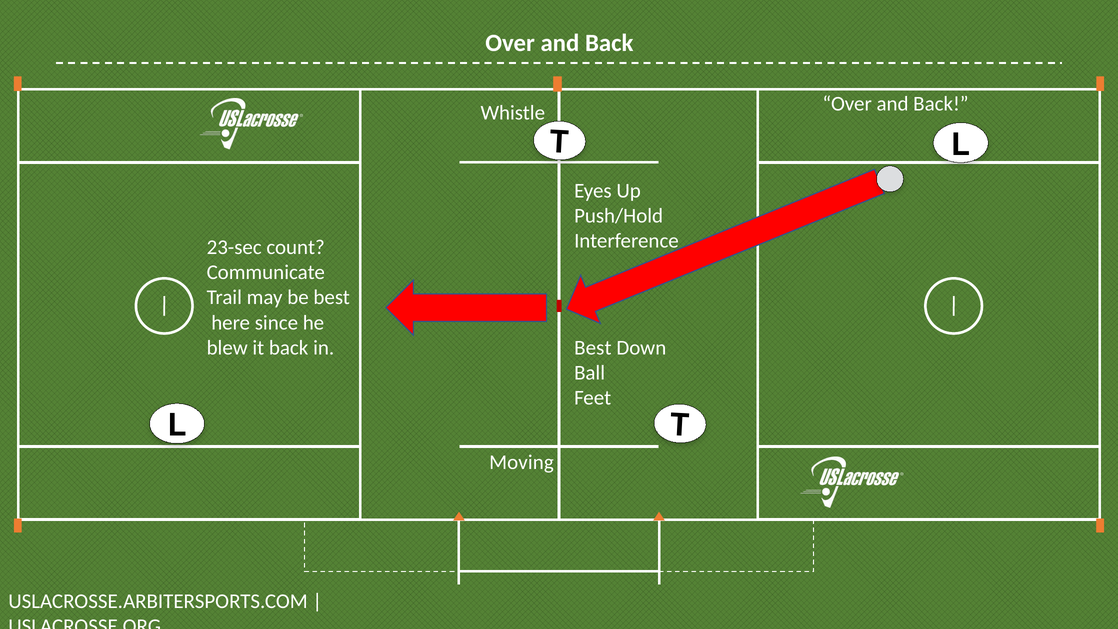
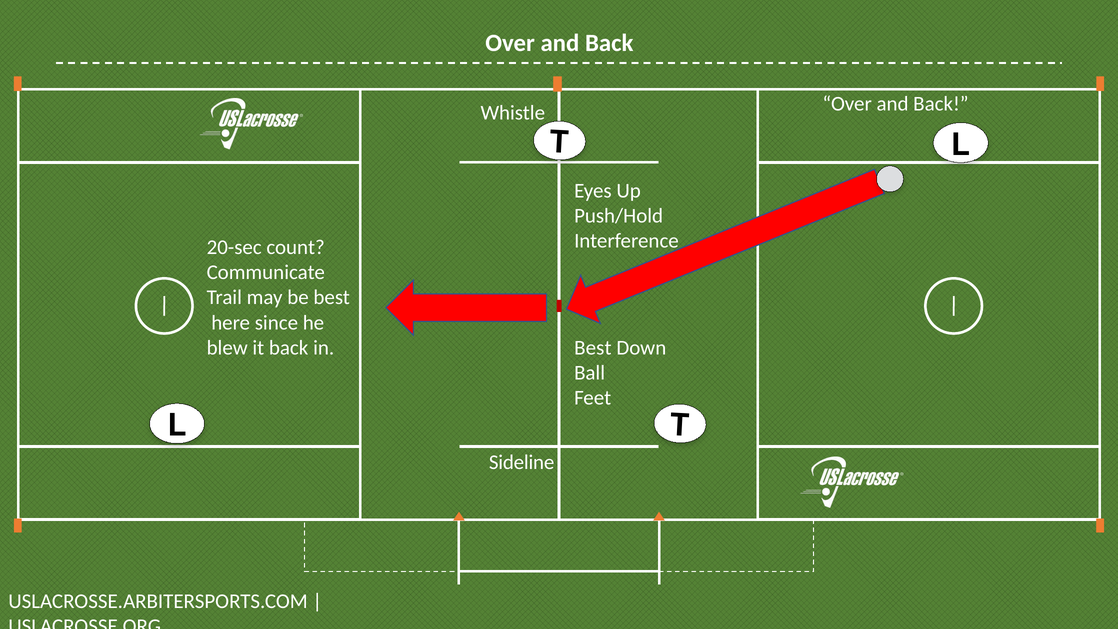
23-sec: 23-sec -> 20-sec (234, 247)
Moving: Moving -> Sideline (522, 462)
